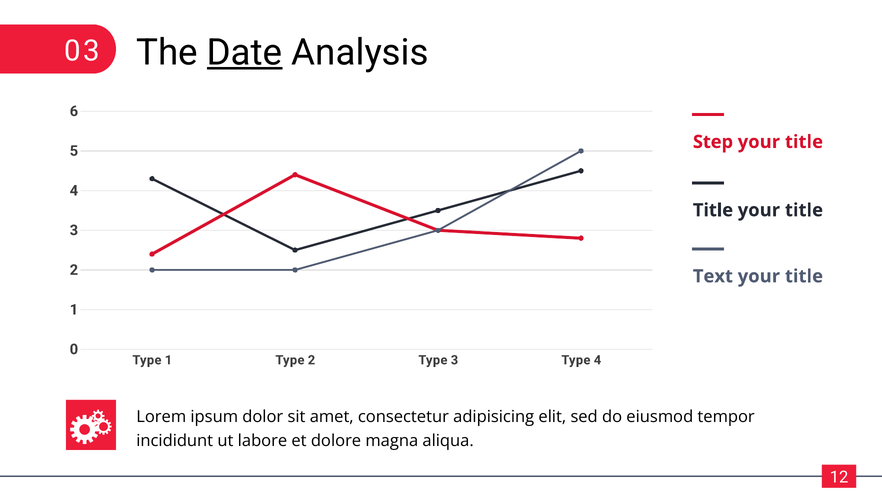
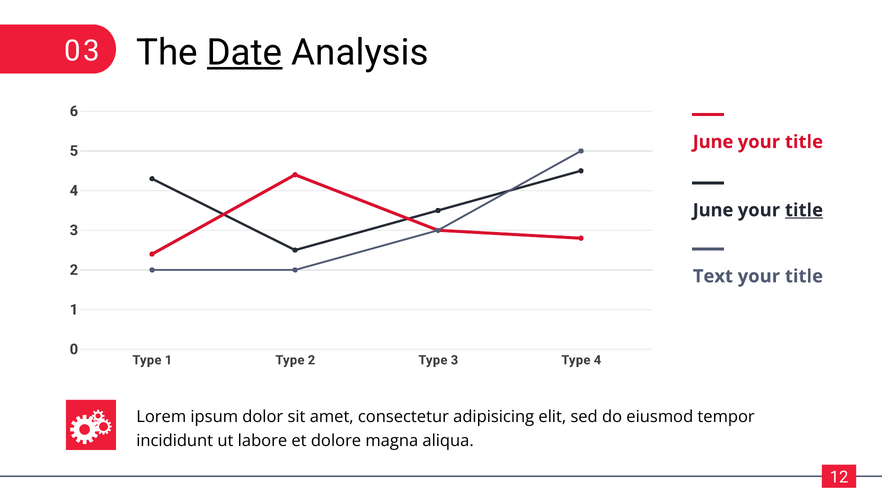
Step: Step -> June (713, 142)
Title: Title -> June (713, 210)
title underline: none -> present (804, 210)
